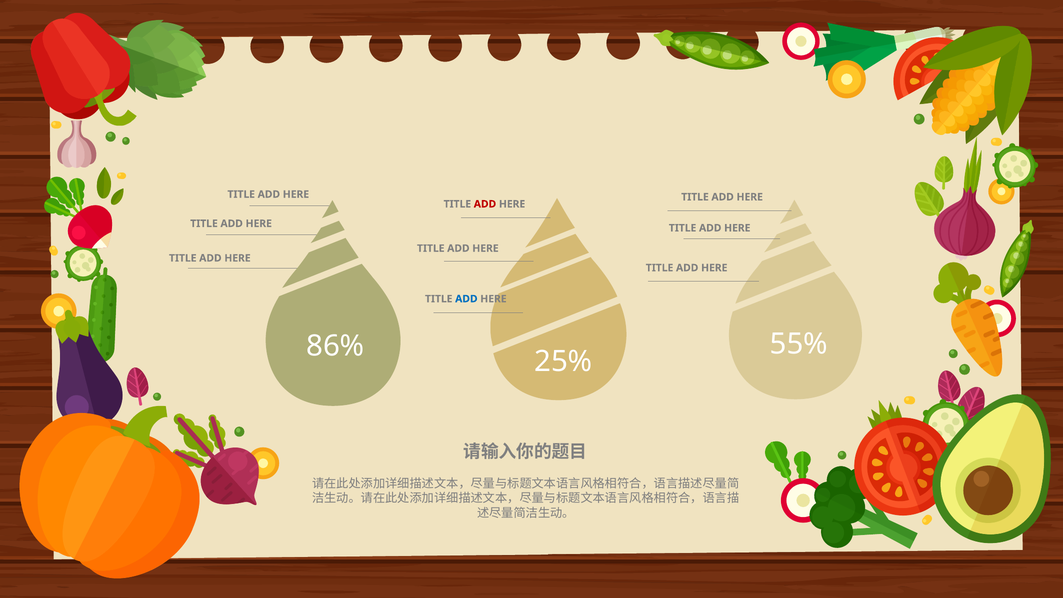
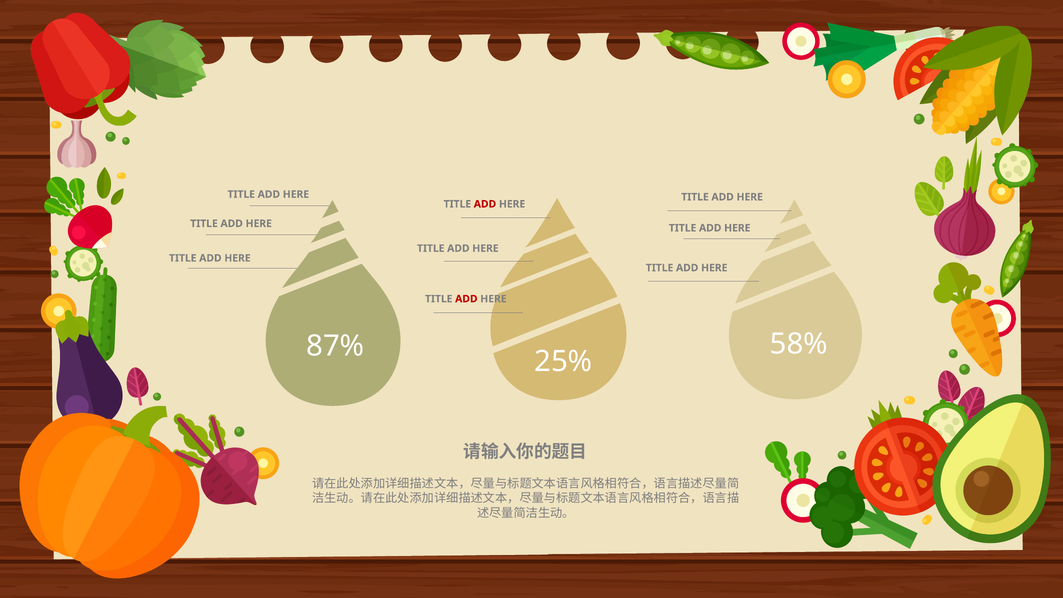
ADD colour: blue -> red (466, 299)
55%: 55% -> 58% (799, 344)
86%: 86% -> 87% (335, 346)
